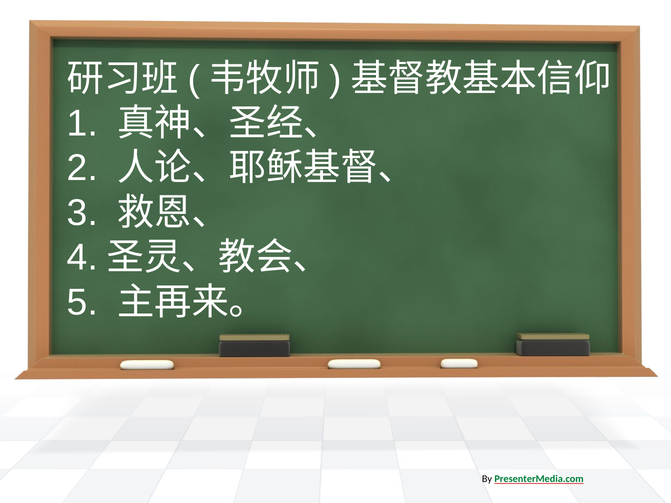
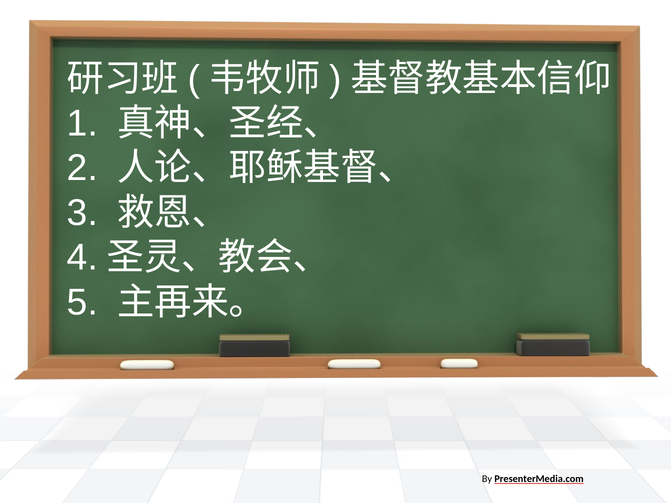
PresenterMedia.com colour: green -> black (539, 479)
